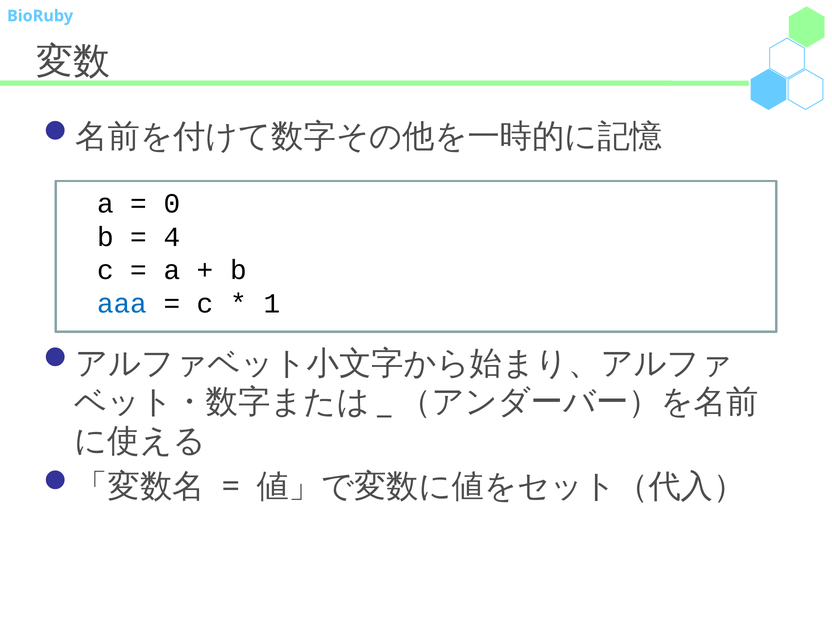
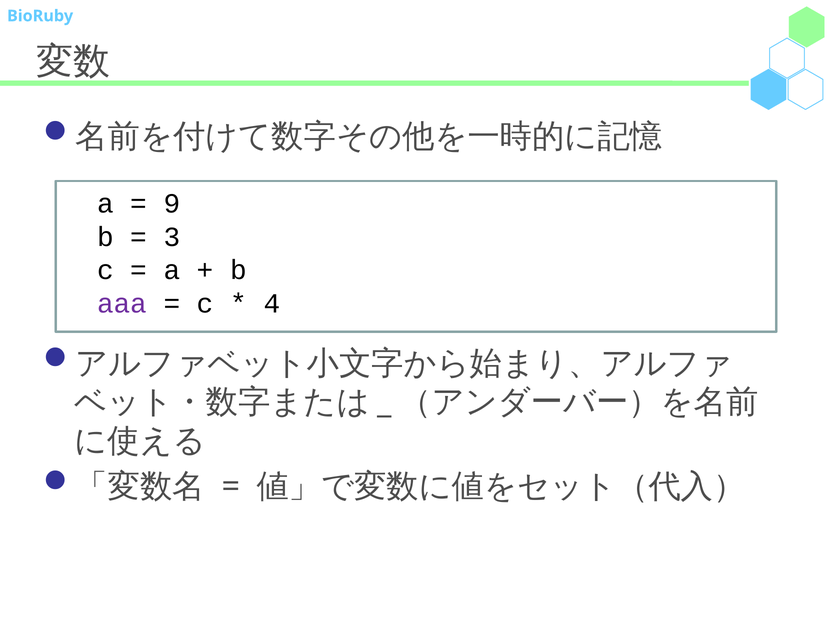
0: 0 -> 9 (172, 204)
4: 4 -> 3 (172, 237)
aaa colour: blue -> purple (122, 303)
1: 1 -> 4 (272, 303)
